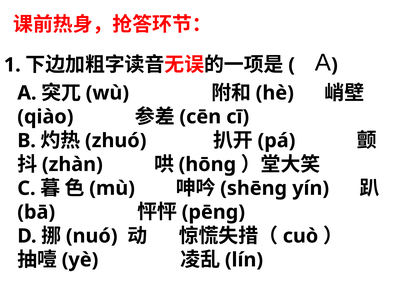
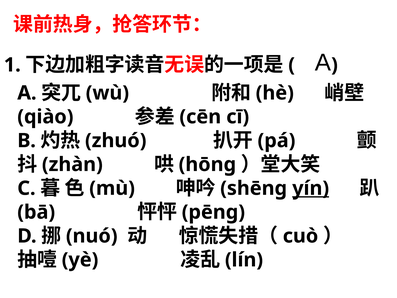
yín underline: none -> present (311, 188)
